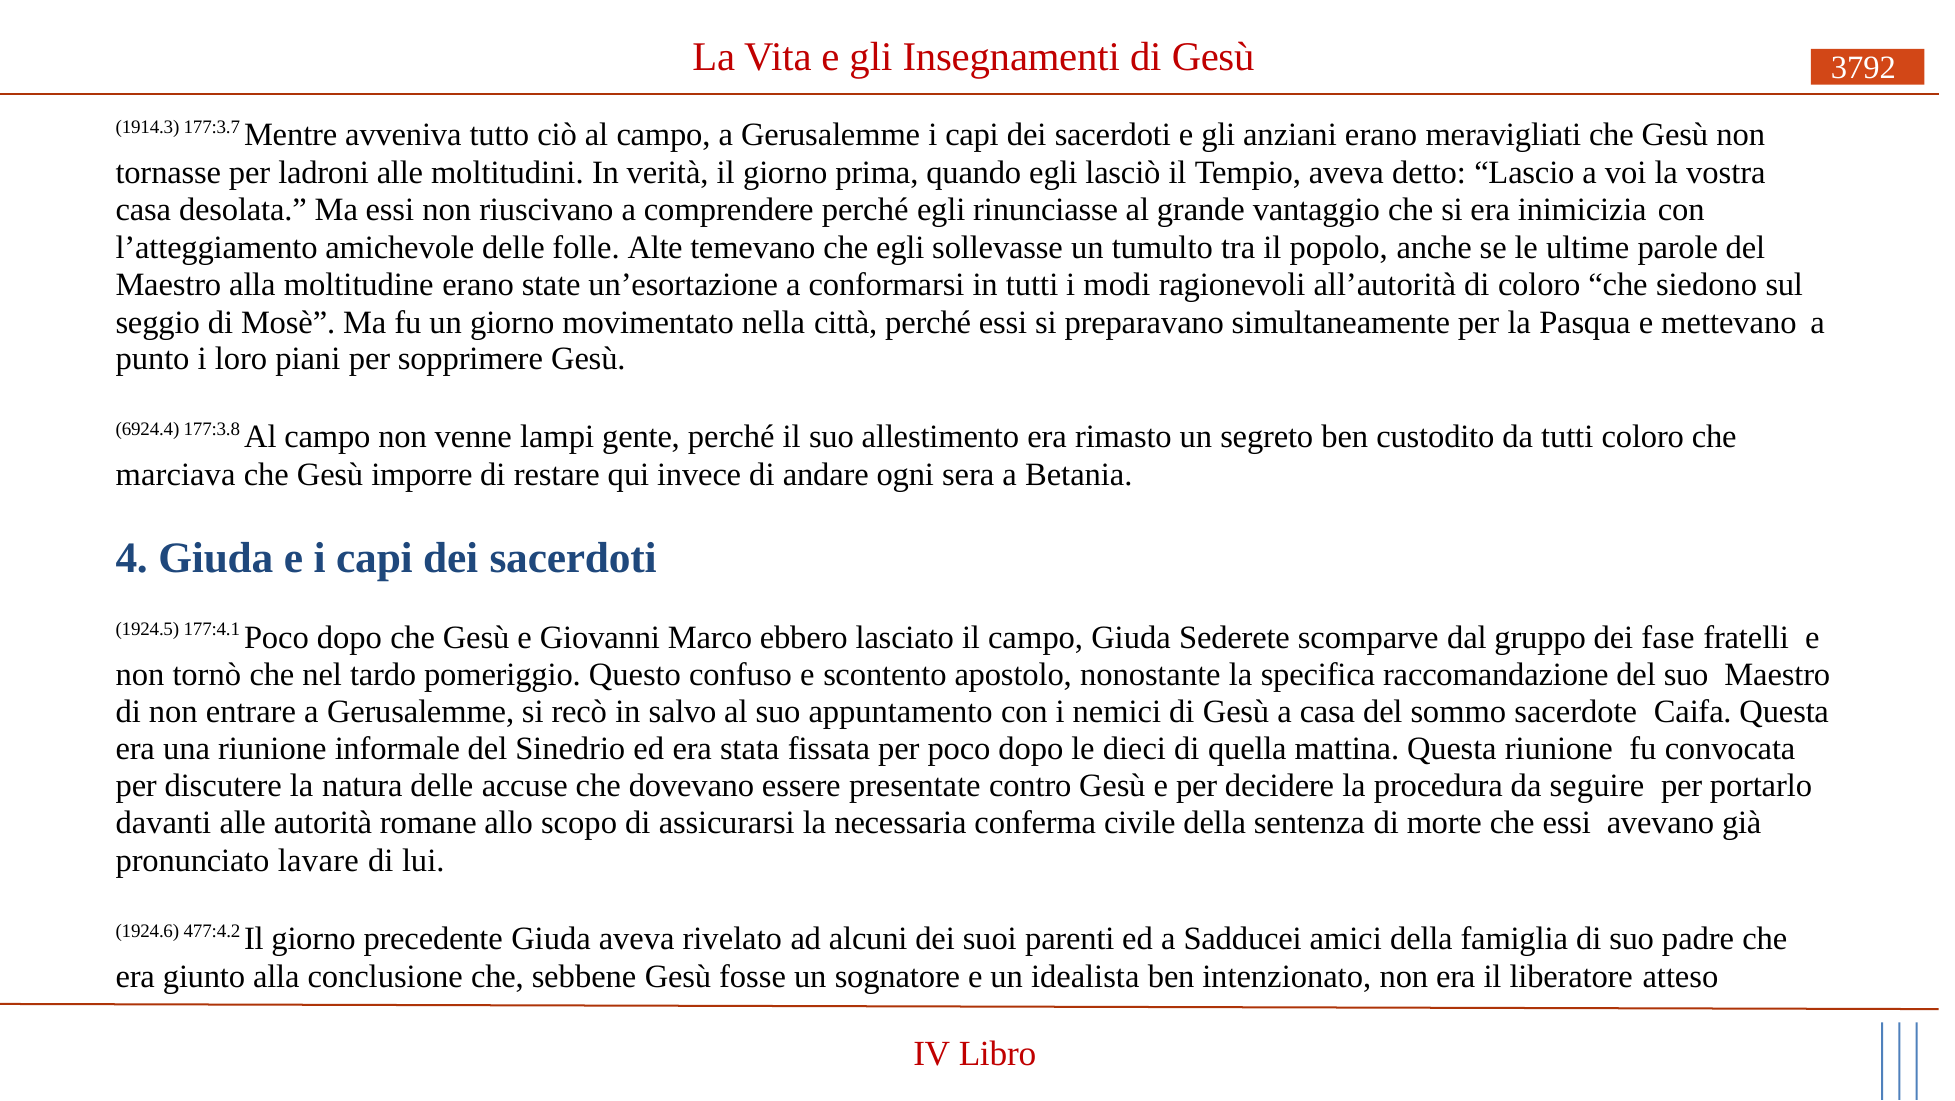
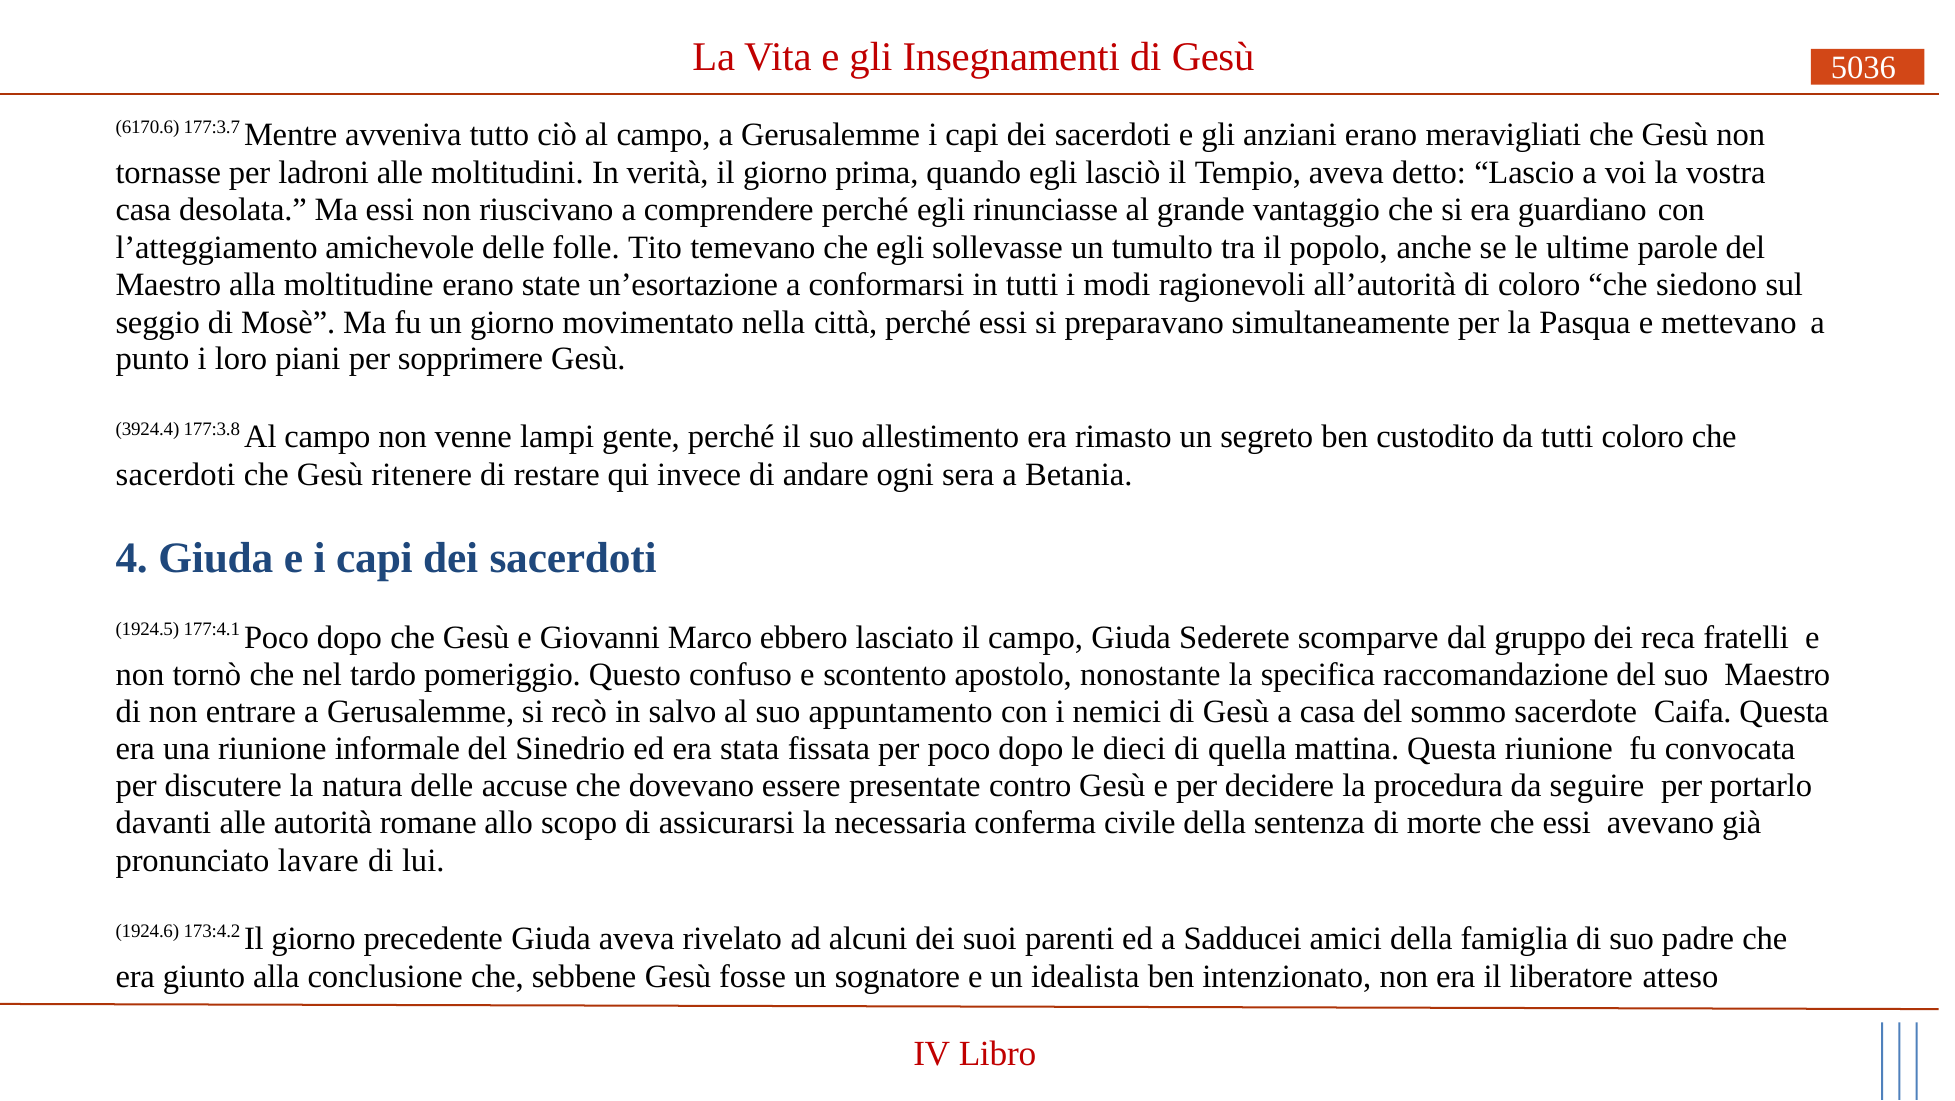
3792: 3792 -> 5036 (1863, 67)
1914.3: 1914.3 -> 6170.6 (148, 127)
inimicizia: inimicizia -> guardiano (1582, 210)
Alte: Alte -> Tito (655, 248)
6924.4: 6924.4 -> 3924.4 (148, 429)
marciava: marciava -> sacerdoti (176, 475)
imporre: imporre -> ritenere (422, 475)
fase: fase -> reca (1668, 637)
477:4.2: 477:4.2 -> 173:4.2 (212, 931)
